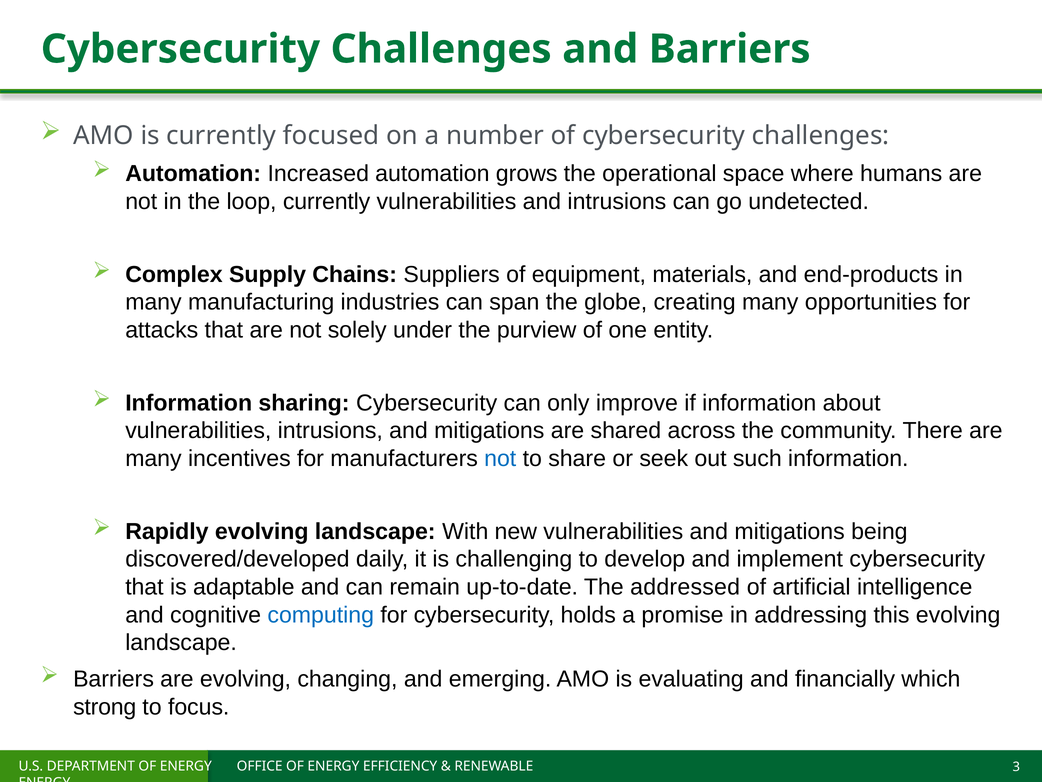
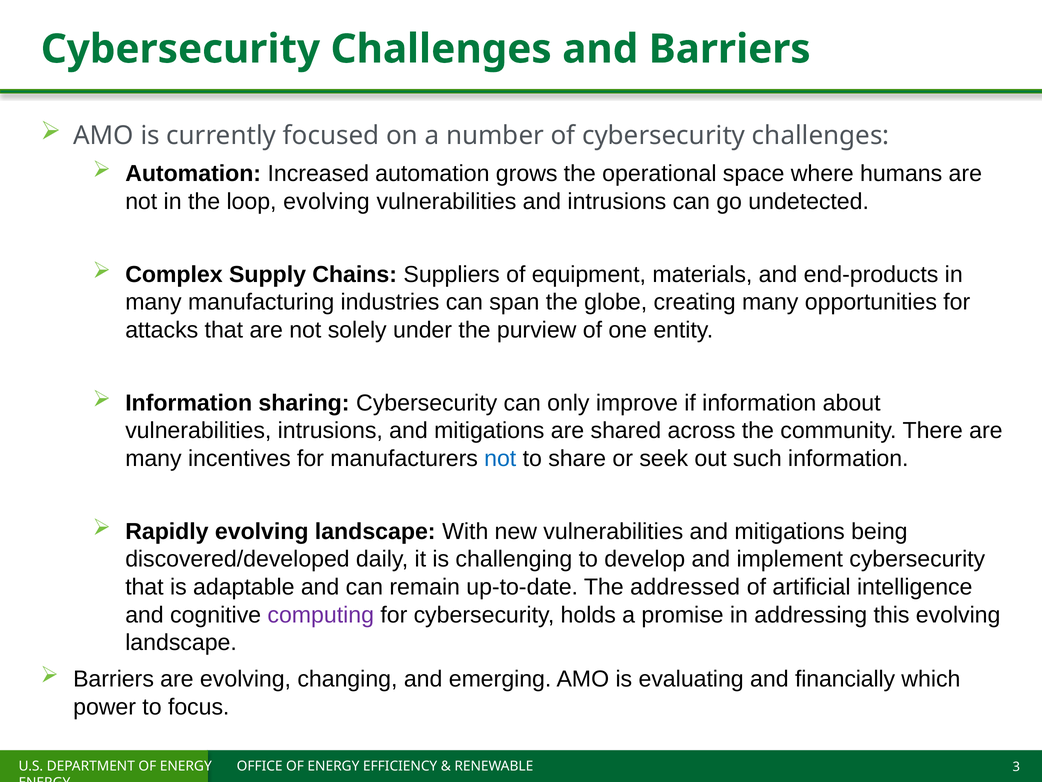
loop currently: currently -> evolving (326, 201)
computing colour: blue -> purple (321, 614)
strong: strong -> power (105, 707)
